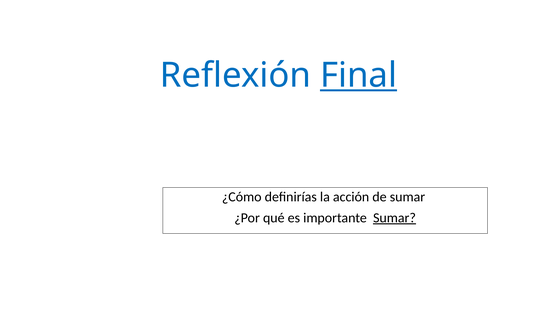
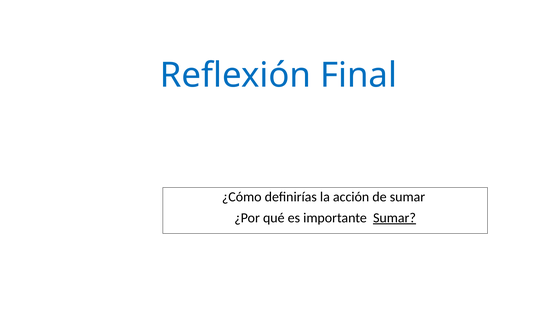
Final underline: present -> none (359, 75)
